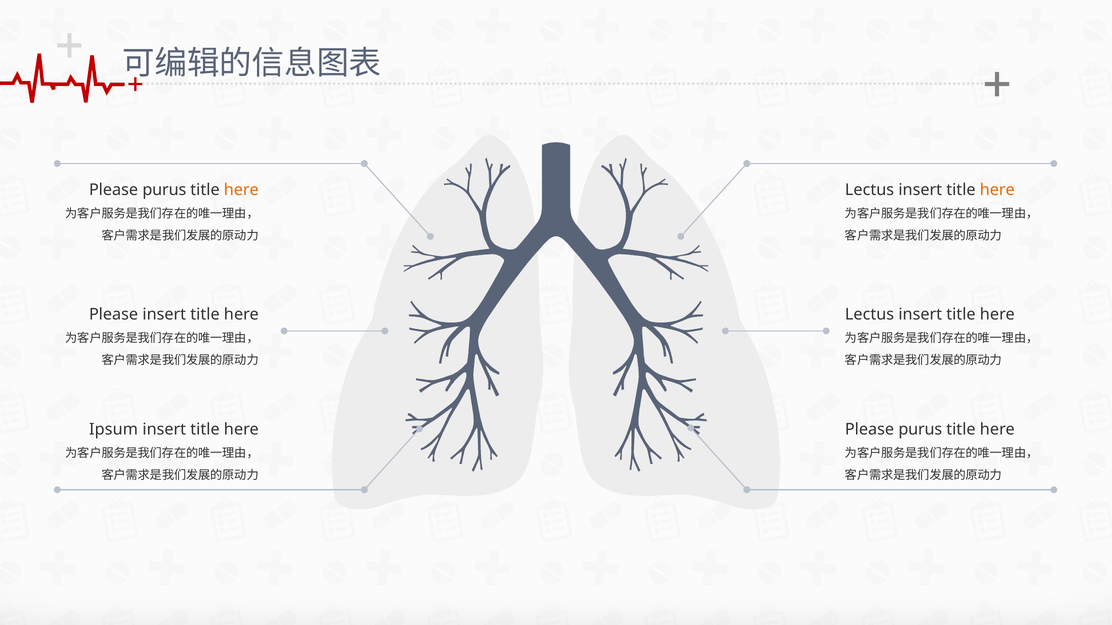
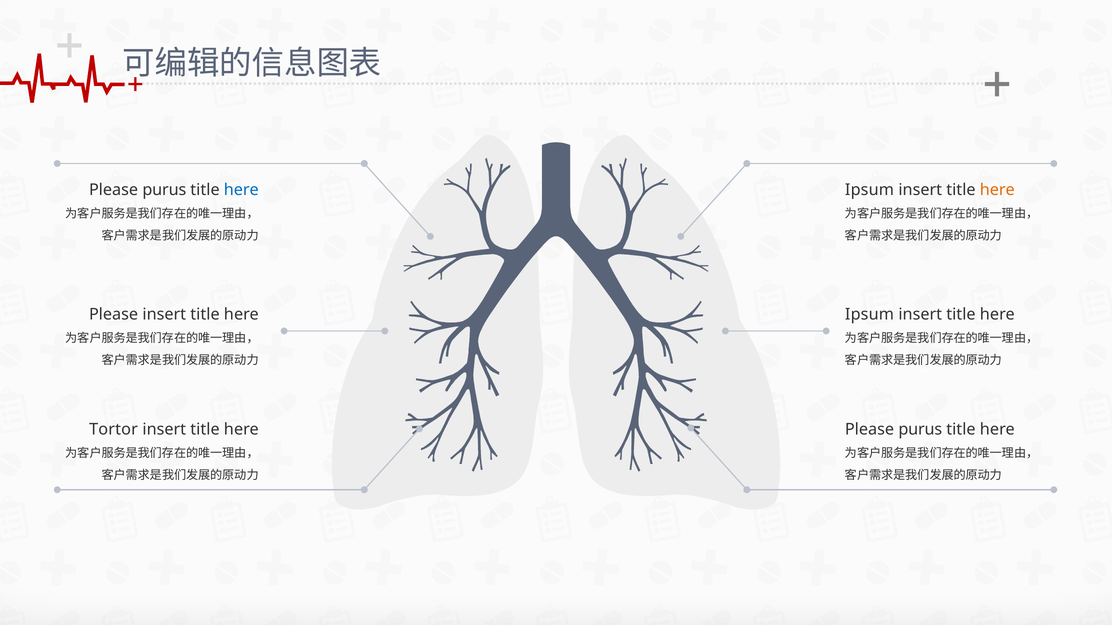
here colour: orange -> blue (241, 190)
Lectus: Lectus -> Ipsum (869, 190)
Lectus: Lectus -> Ipsum (869, 315)
Ipsum: Ipsum -> Tortor (113, 430)
